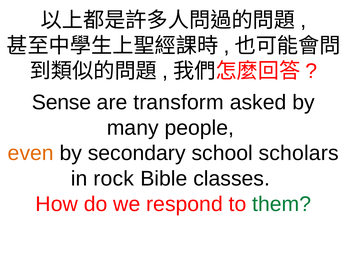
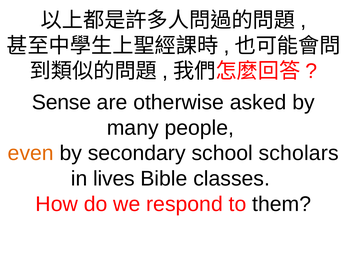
transform: transform -> otherwise (179, 102)
rock: rock -> lives (114, 179)
them colour: green -> black (282, 204)
